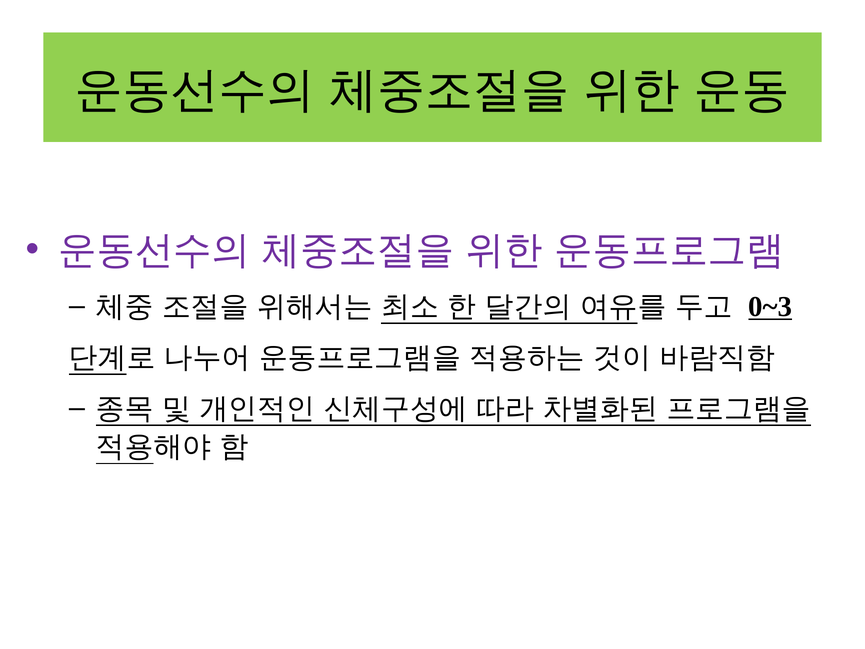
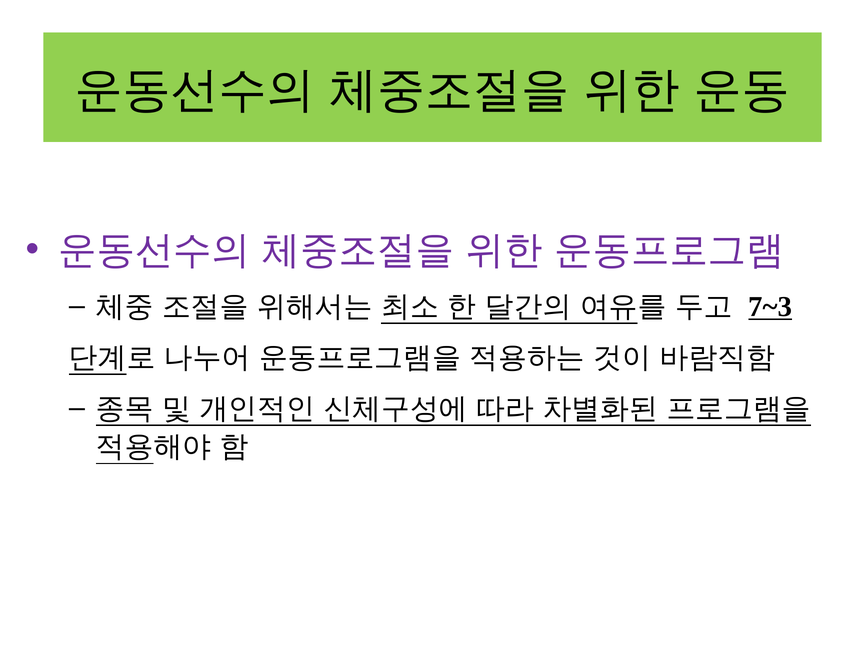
0~3: 0~3 -> 7~3 (770, 307)
